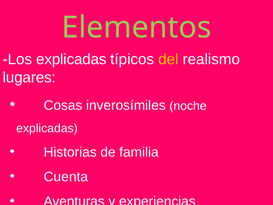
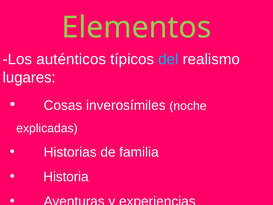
Los explicadas: explicadas -> auténticos (71, 59)
del colour: yellow -> light blue (168, 59)
Cuenta: Cuenta -> Historia (66, 177)
